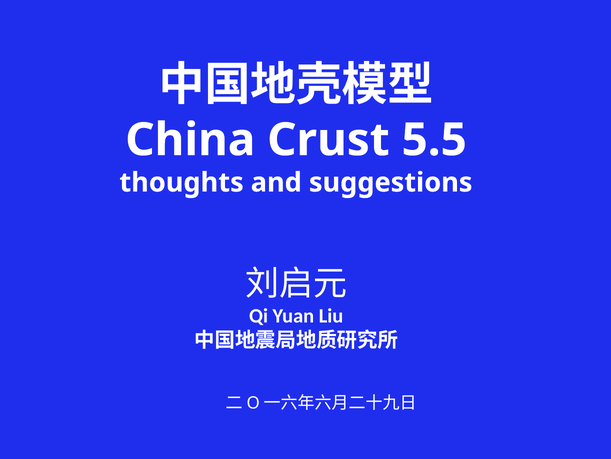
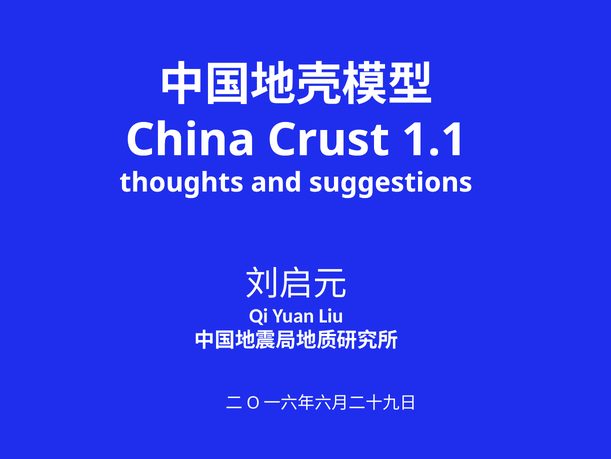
5.5: 5.5 -> 1.1 (434, 140)
